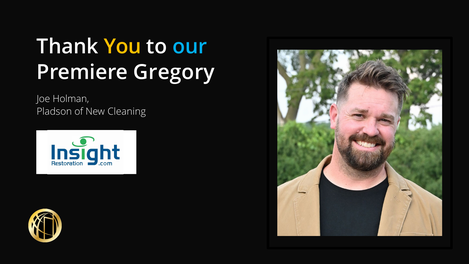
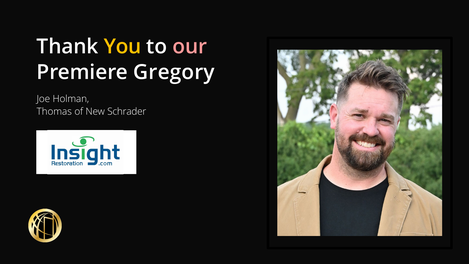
our colour: light blue -> pink (190, 47)
Pladson: Pladson -> Thomas (54, 111)
Cleaning: Cleaning -> Schrader (127, 111)
